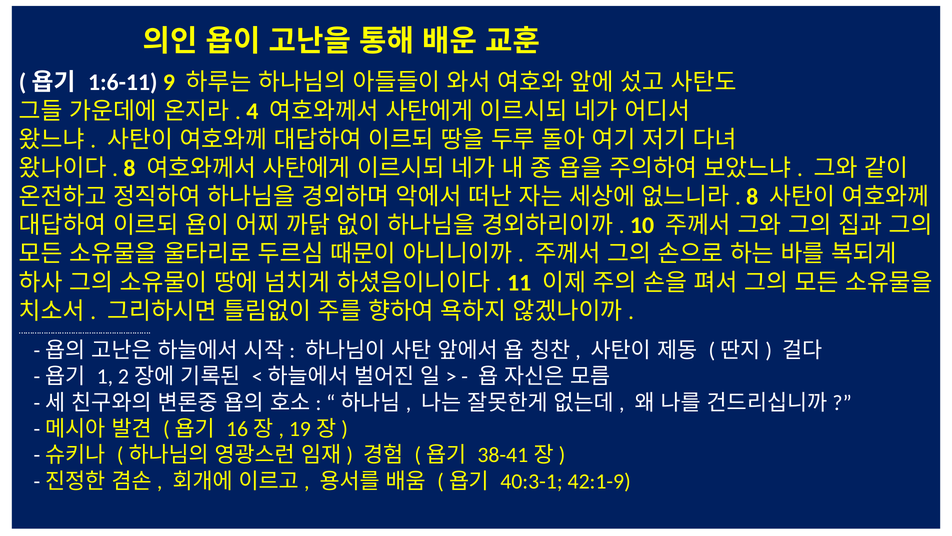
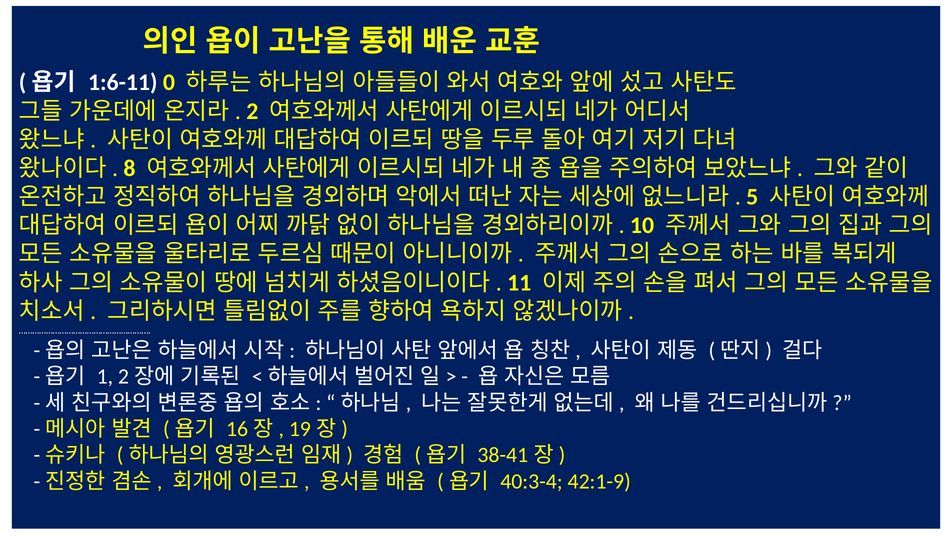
9: 9 -> 0 (169, 83)
4: 4 -> 2 (252, 111)
8: 8 -> 5 (752, 197)
40:3-1: 40:3-1 -> 40:3-4 (531, 481)
